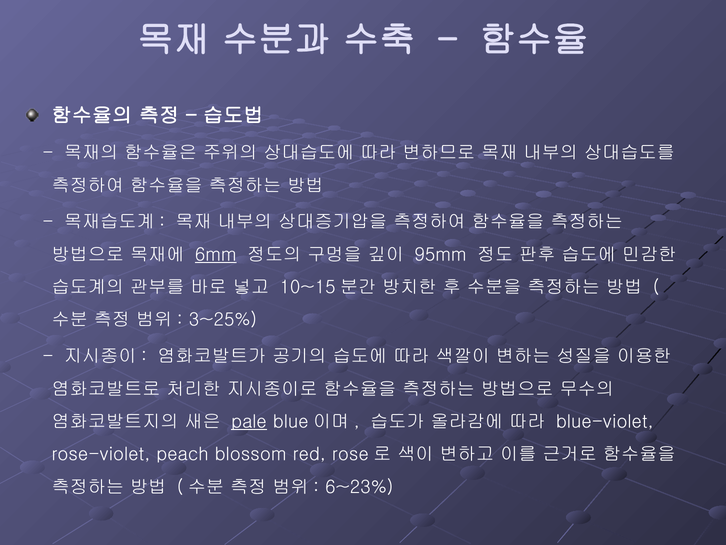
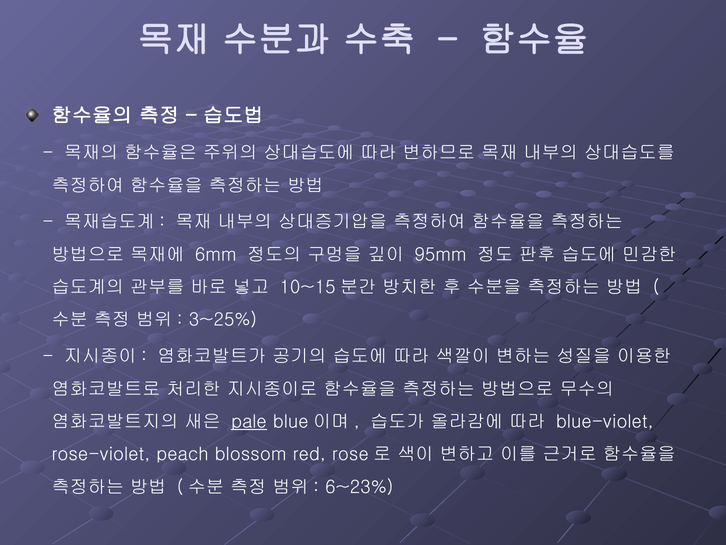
6mm underline: present -> none (216, 254)
